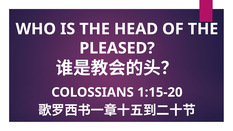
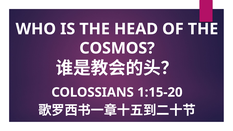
PLEASED: PLEASED -> COSMOS (117, 48)
